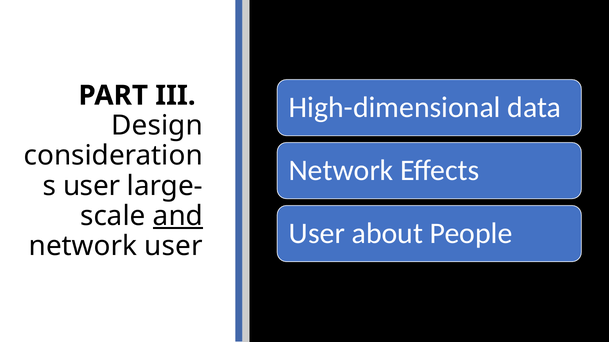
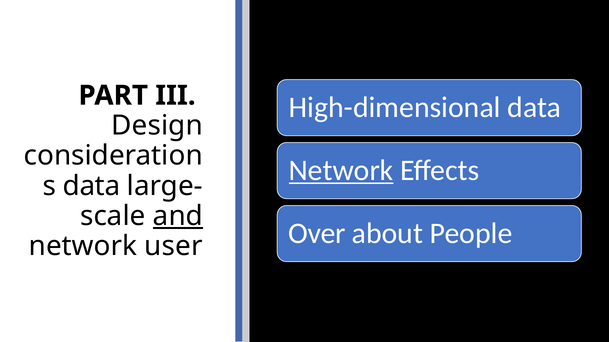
Network underline: none -> present (341, 171)
user: user -> data (92, 186)
User: User -> Over (317, 234)
